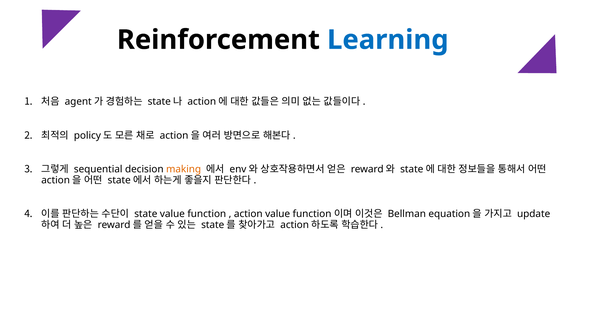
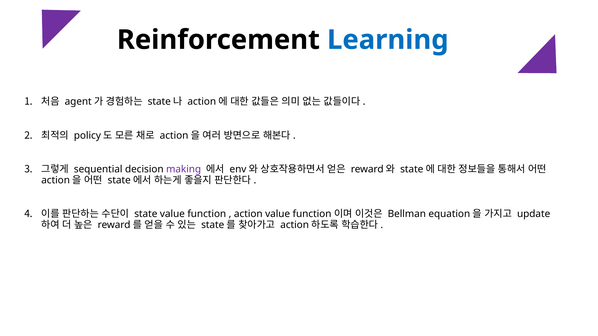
making colour: orange -> purple (184, 170)
